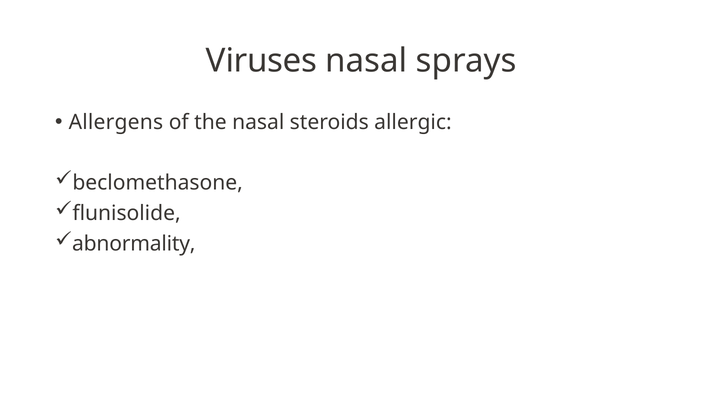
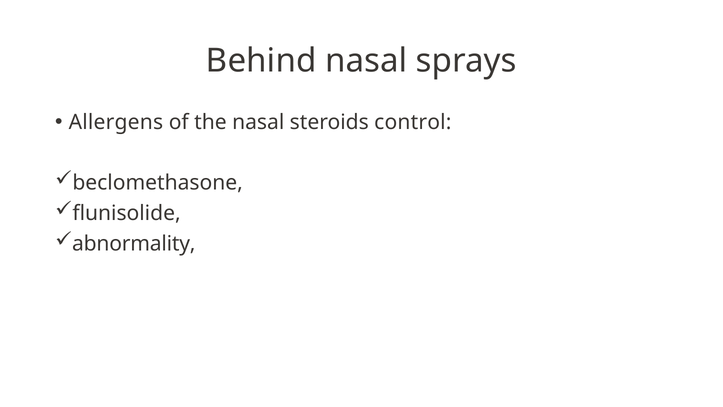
Viruses: Viruses -> Behind (261, 61)
allergic: allergic -> control (413, 122)
